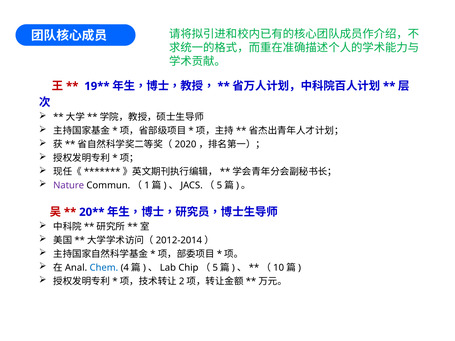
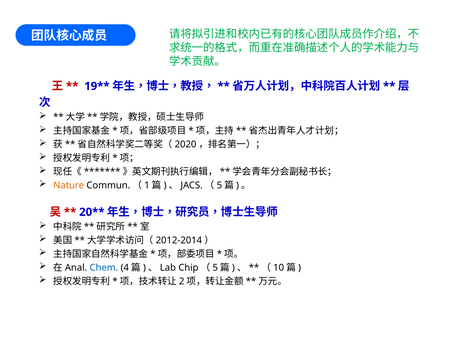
Nature colour: purple -> orange (69, 186)
